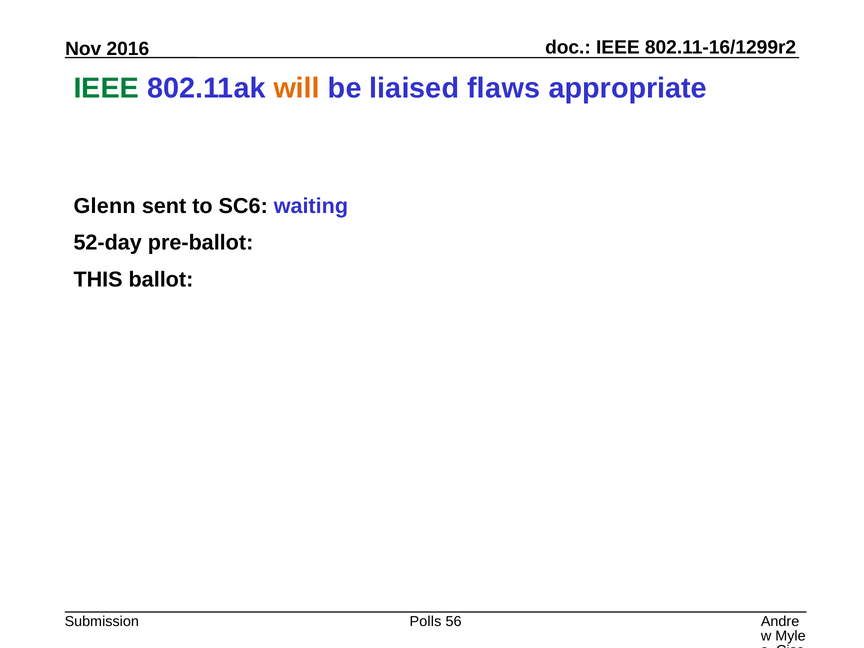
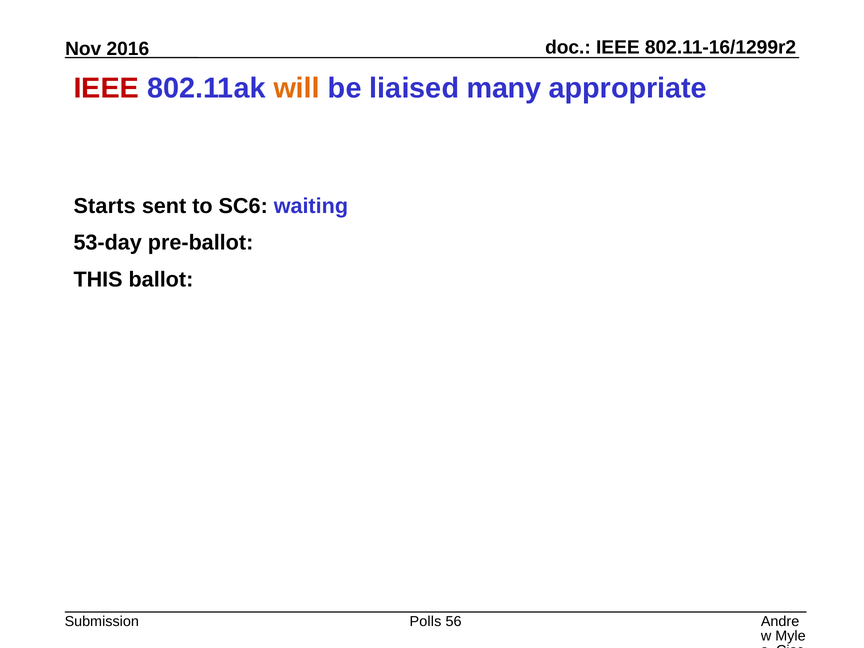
IEEE colour: green -> red (106, 88)
flaws: flaws -> many (504, 88)
Glenn: Glenn -> Starts (105, 206)
52-day: 52-day -> 53-day (108, 243)
